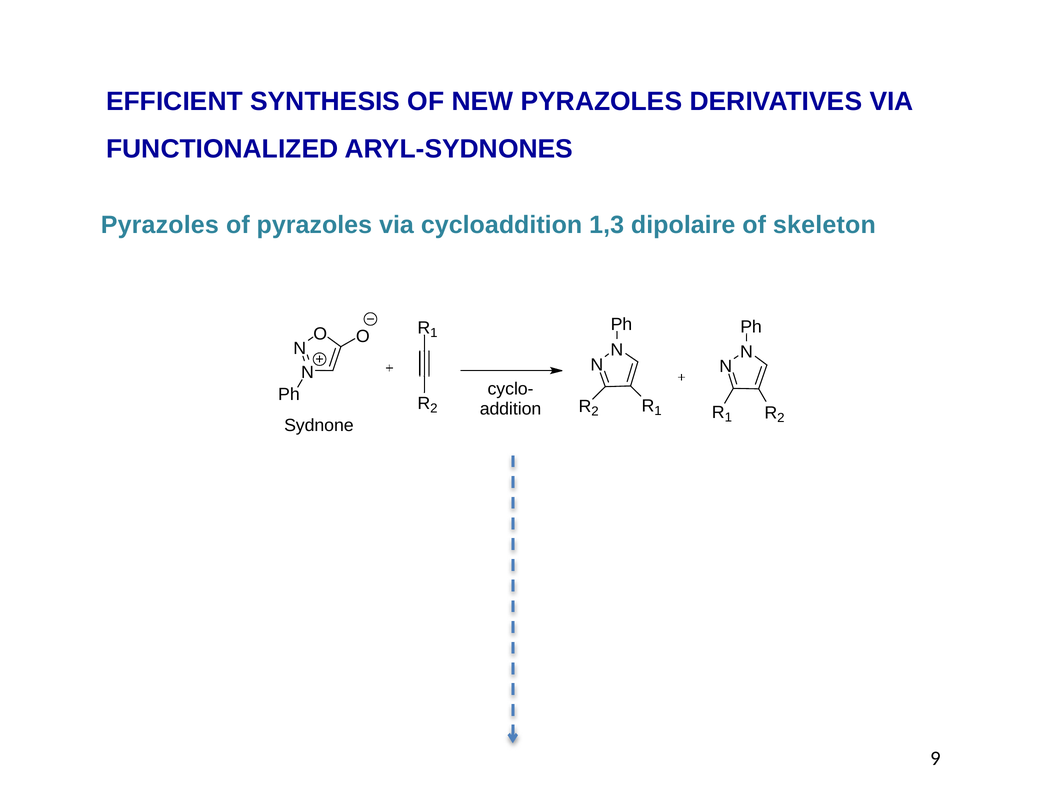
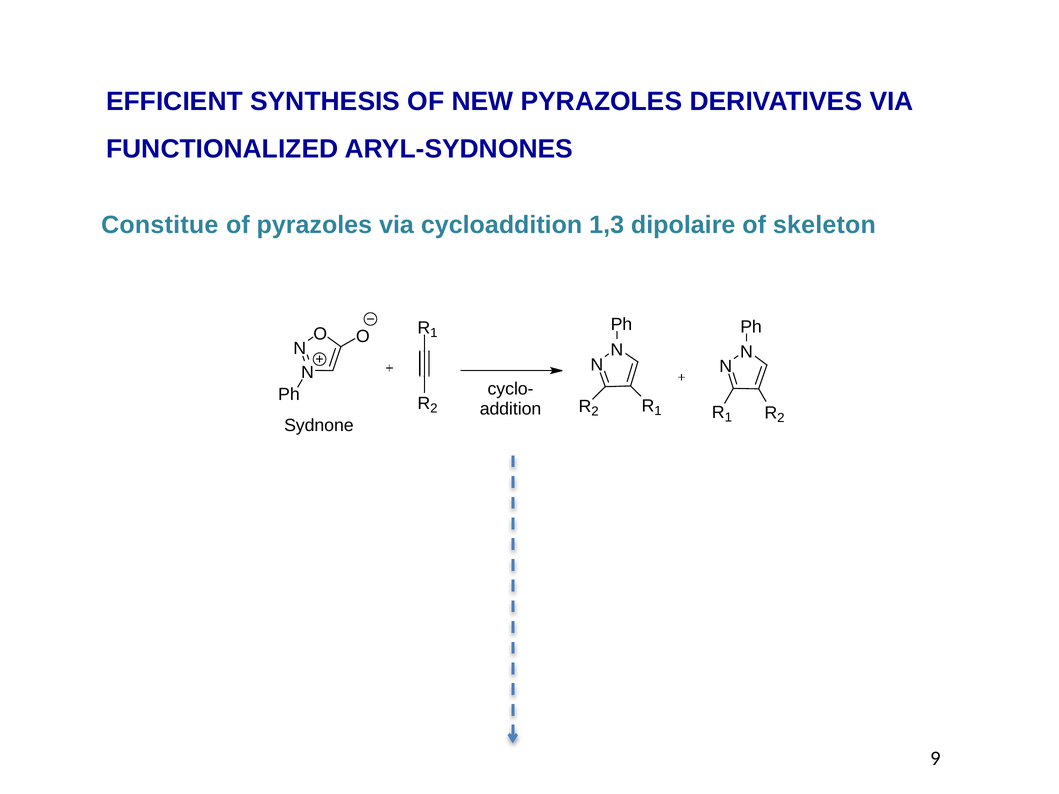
Pyrazoles: Pyrazoles -> Constitue (160, 225)
